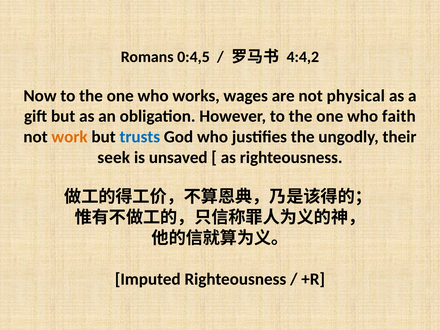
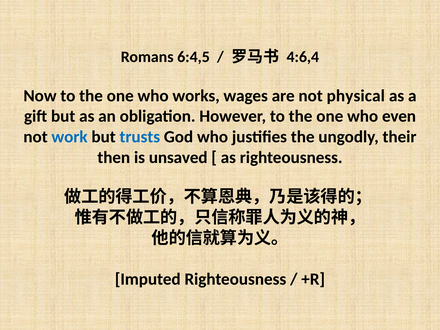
0:4,5: 0:4,5 -> 6:4,5 (193, 57)
4:4,2: 4:4,2 -> 4:6,4 (303, 57)
faith: faith -> even (399, 116)
work colour: orange -> blue (70, 137)
seek: seek -> then (114, 157)
